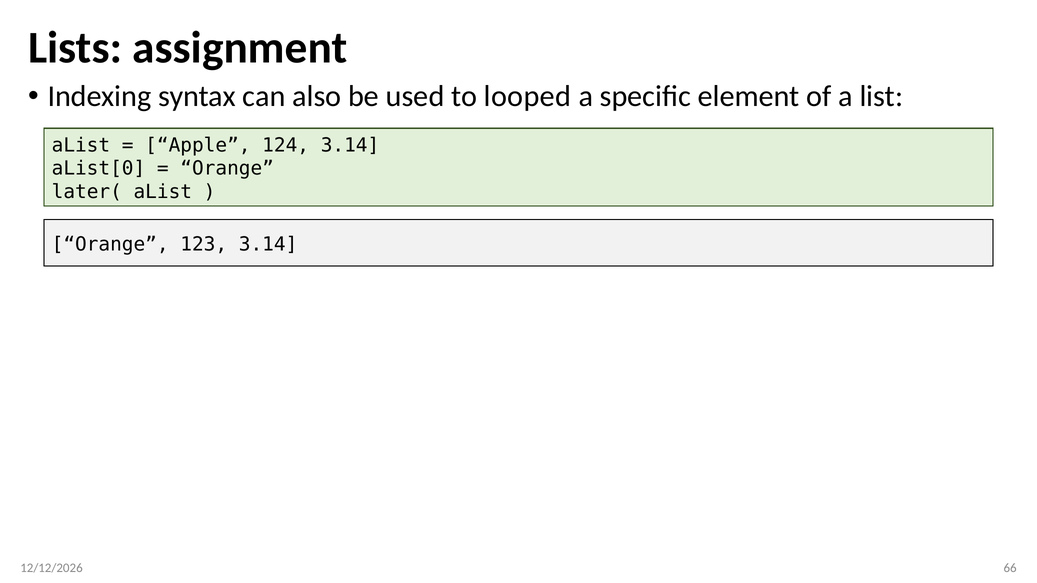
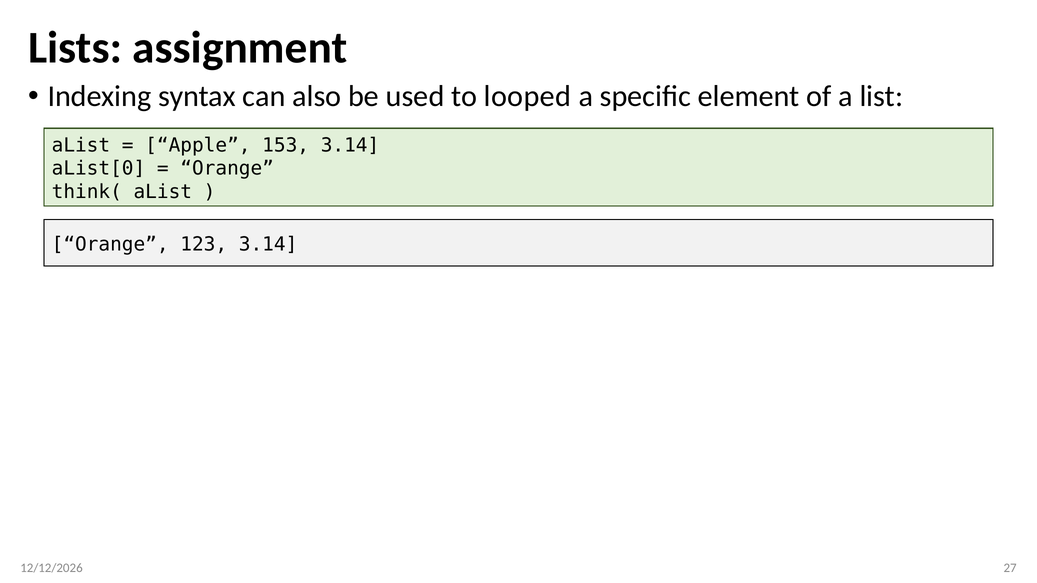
124: 124 -> 153 (286, 145)
later(: later( -> think( (87, 192)
66: 66 -> 27 (1010, 568)
